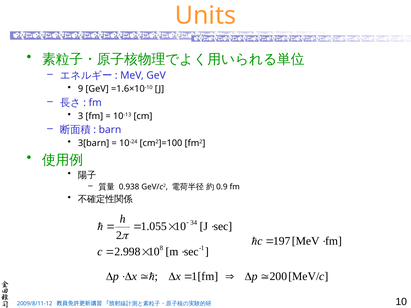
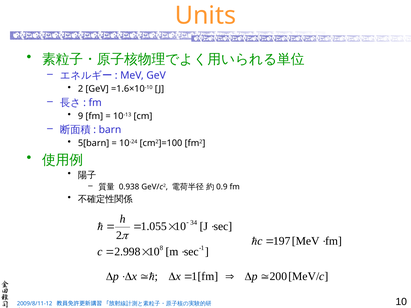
9: 9 -> 2 (81, 89)
3: 3 -> 9 (81, 116)
3[barn: 3[barn -> 5[barn (94, 143)
